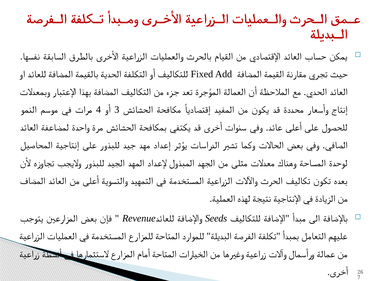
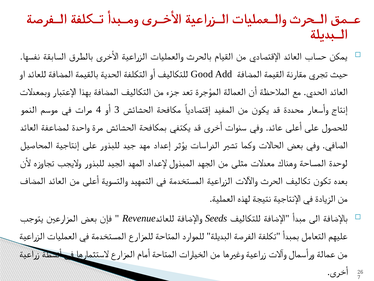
Fixed: Fixed -> Good (202, 74)
